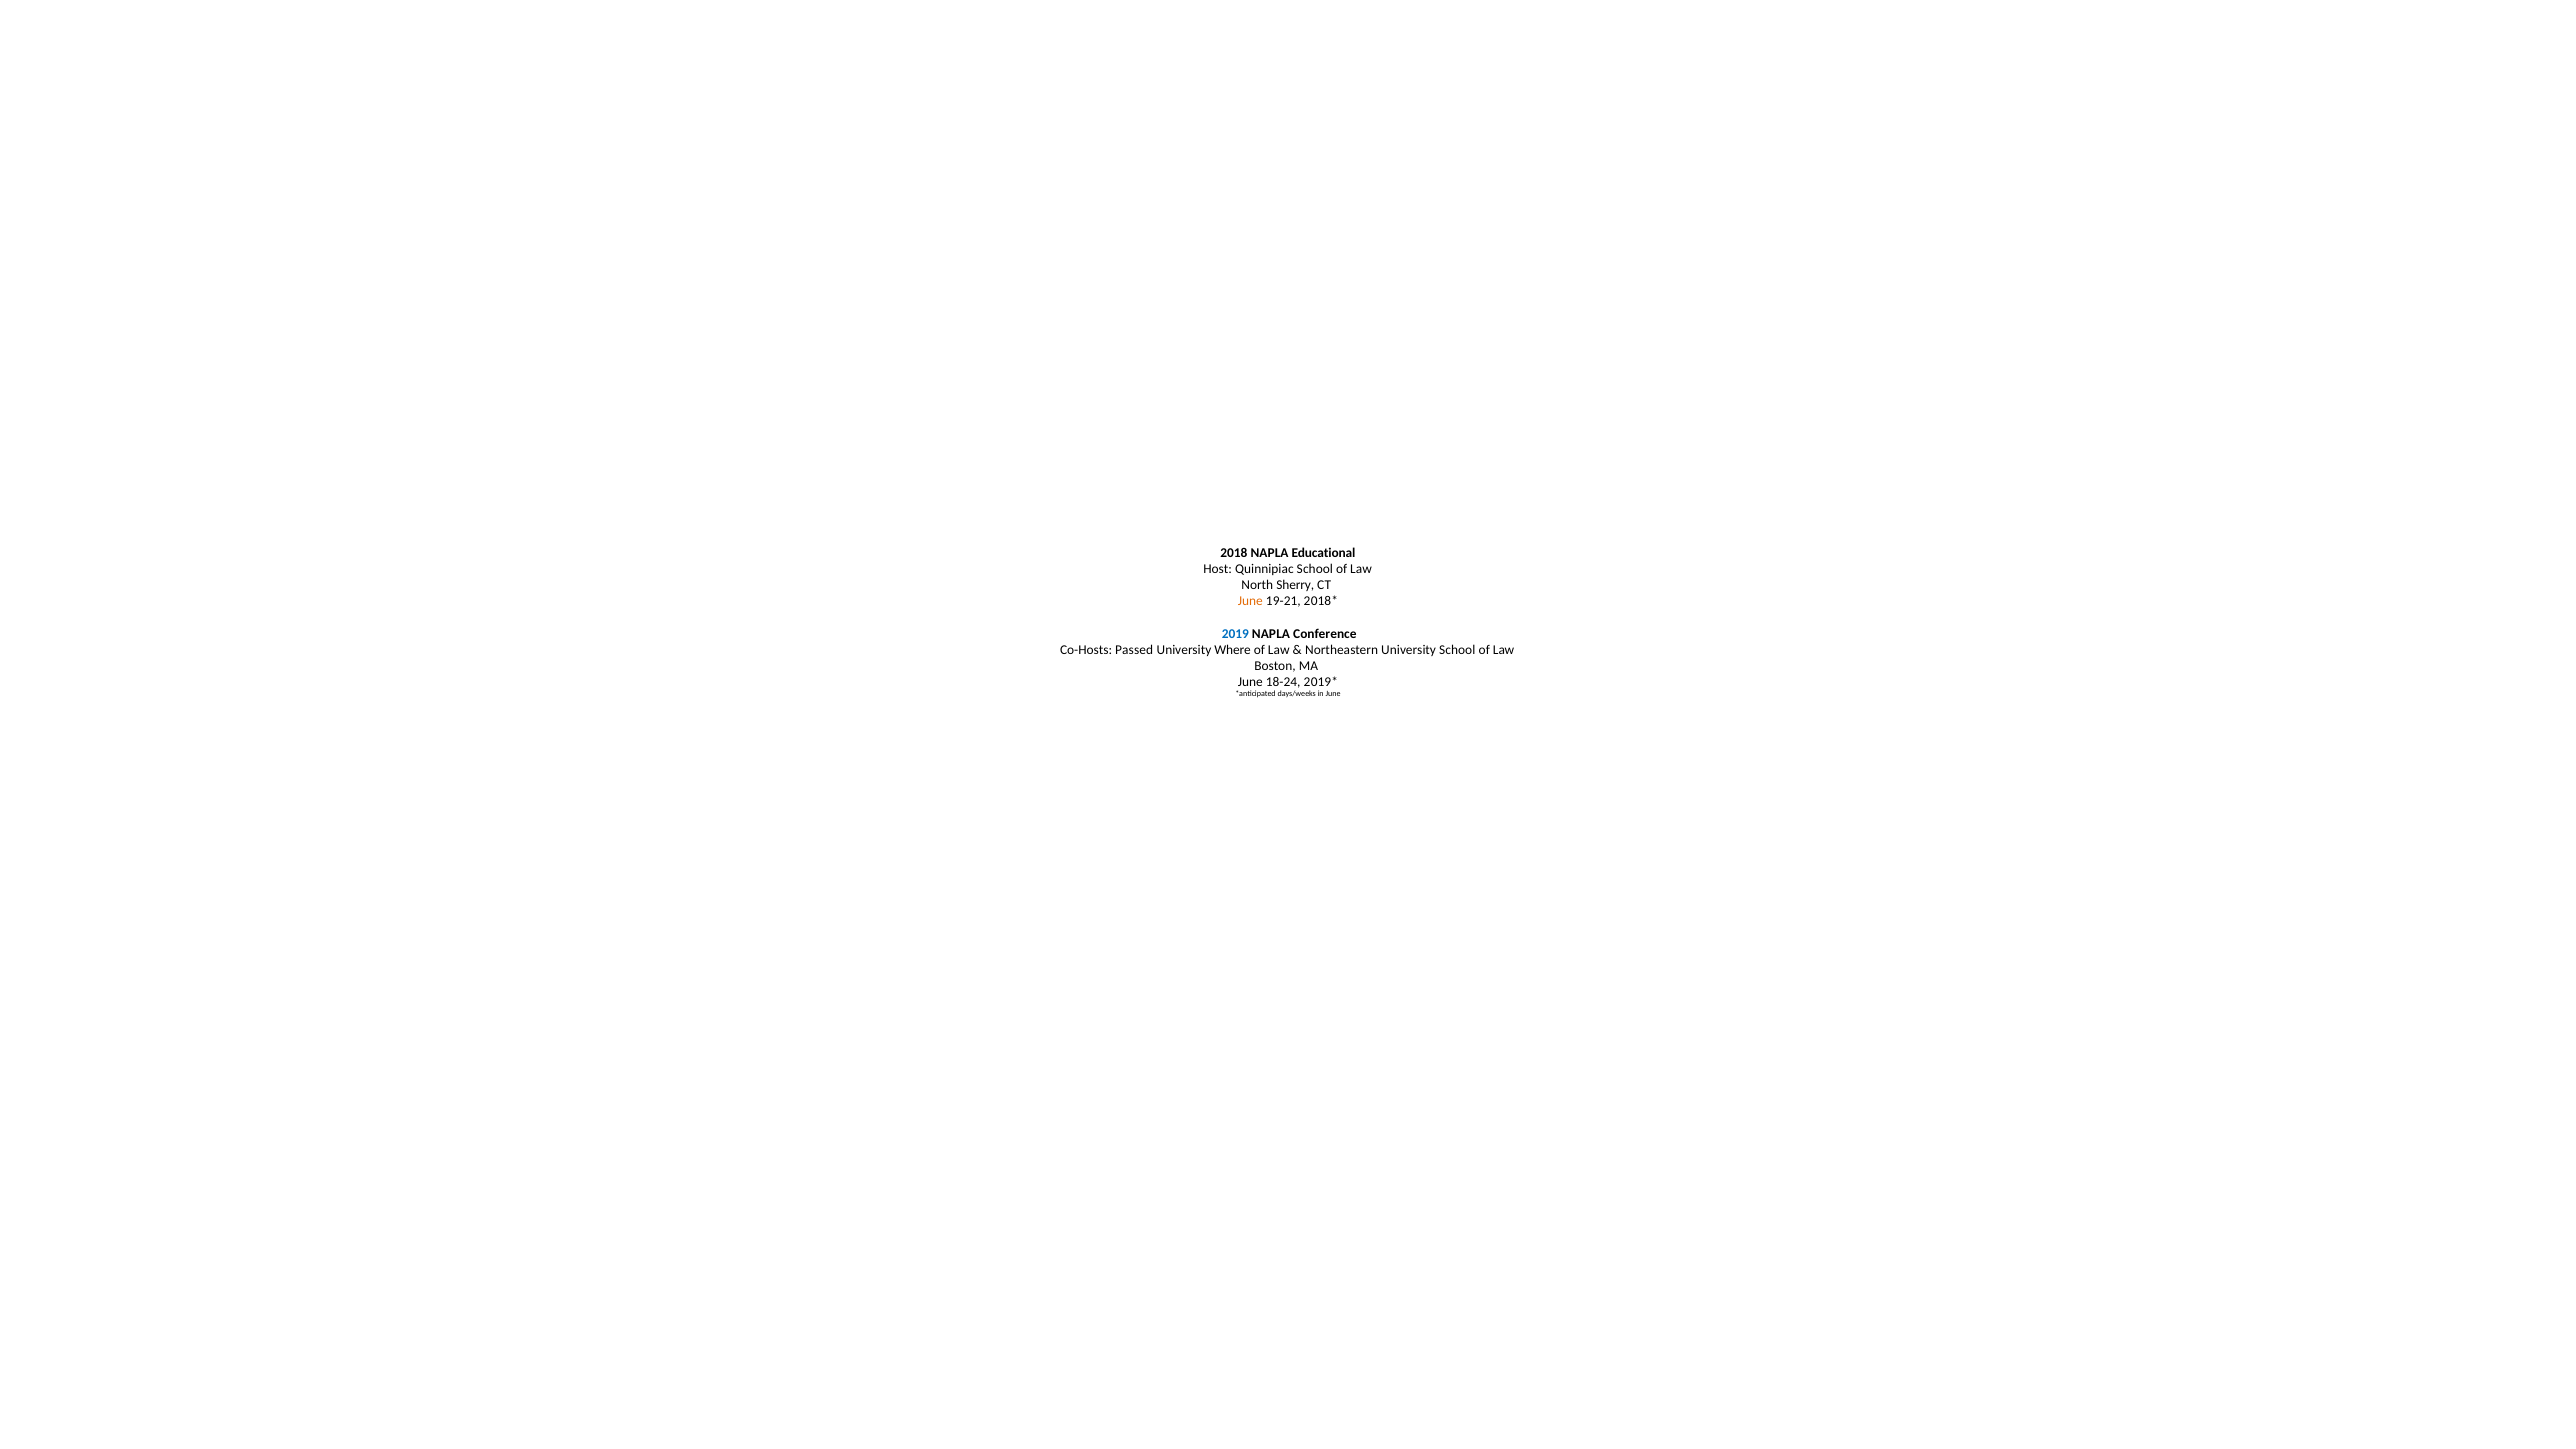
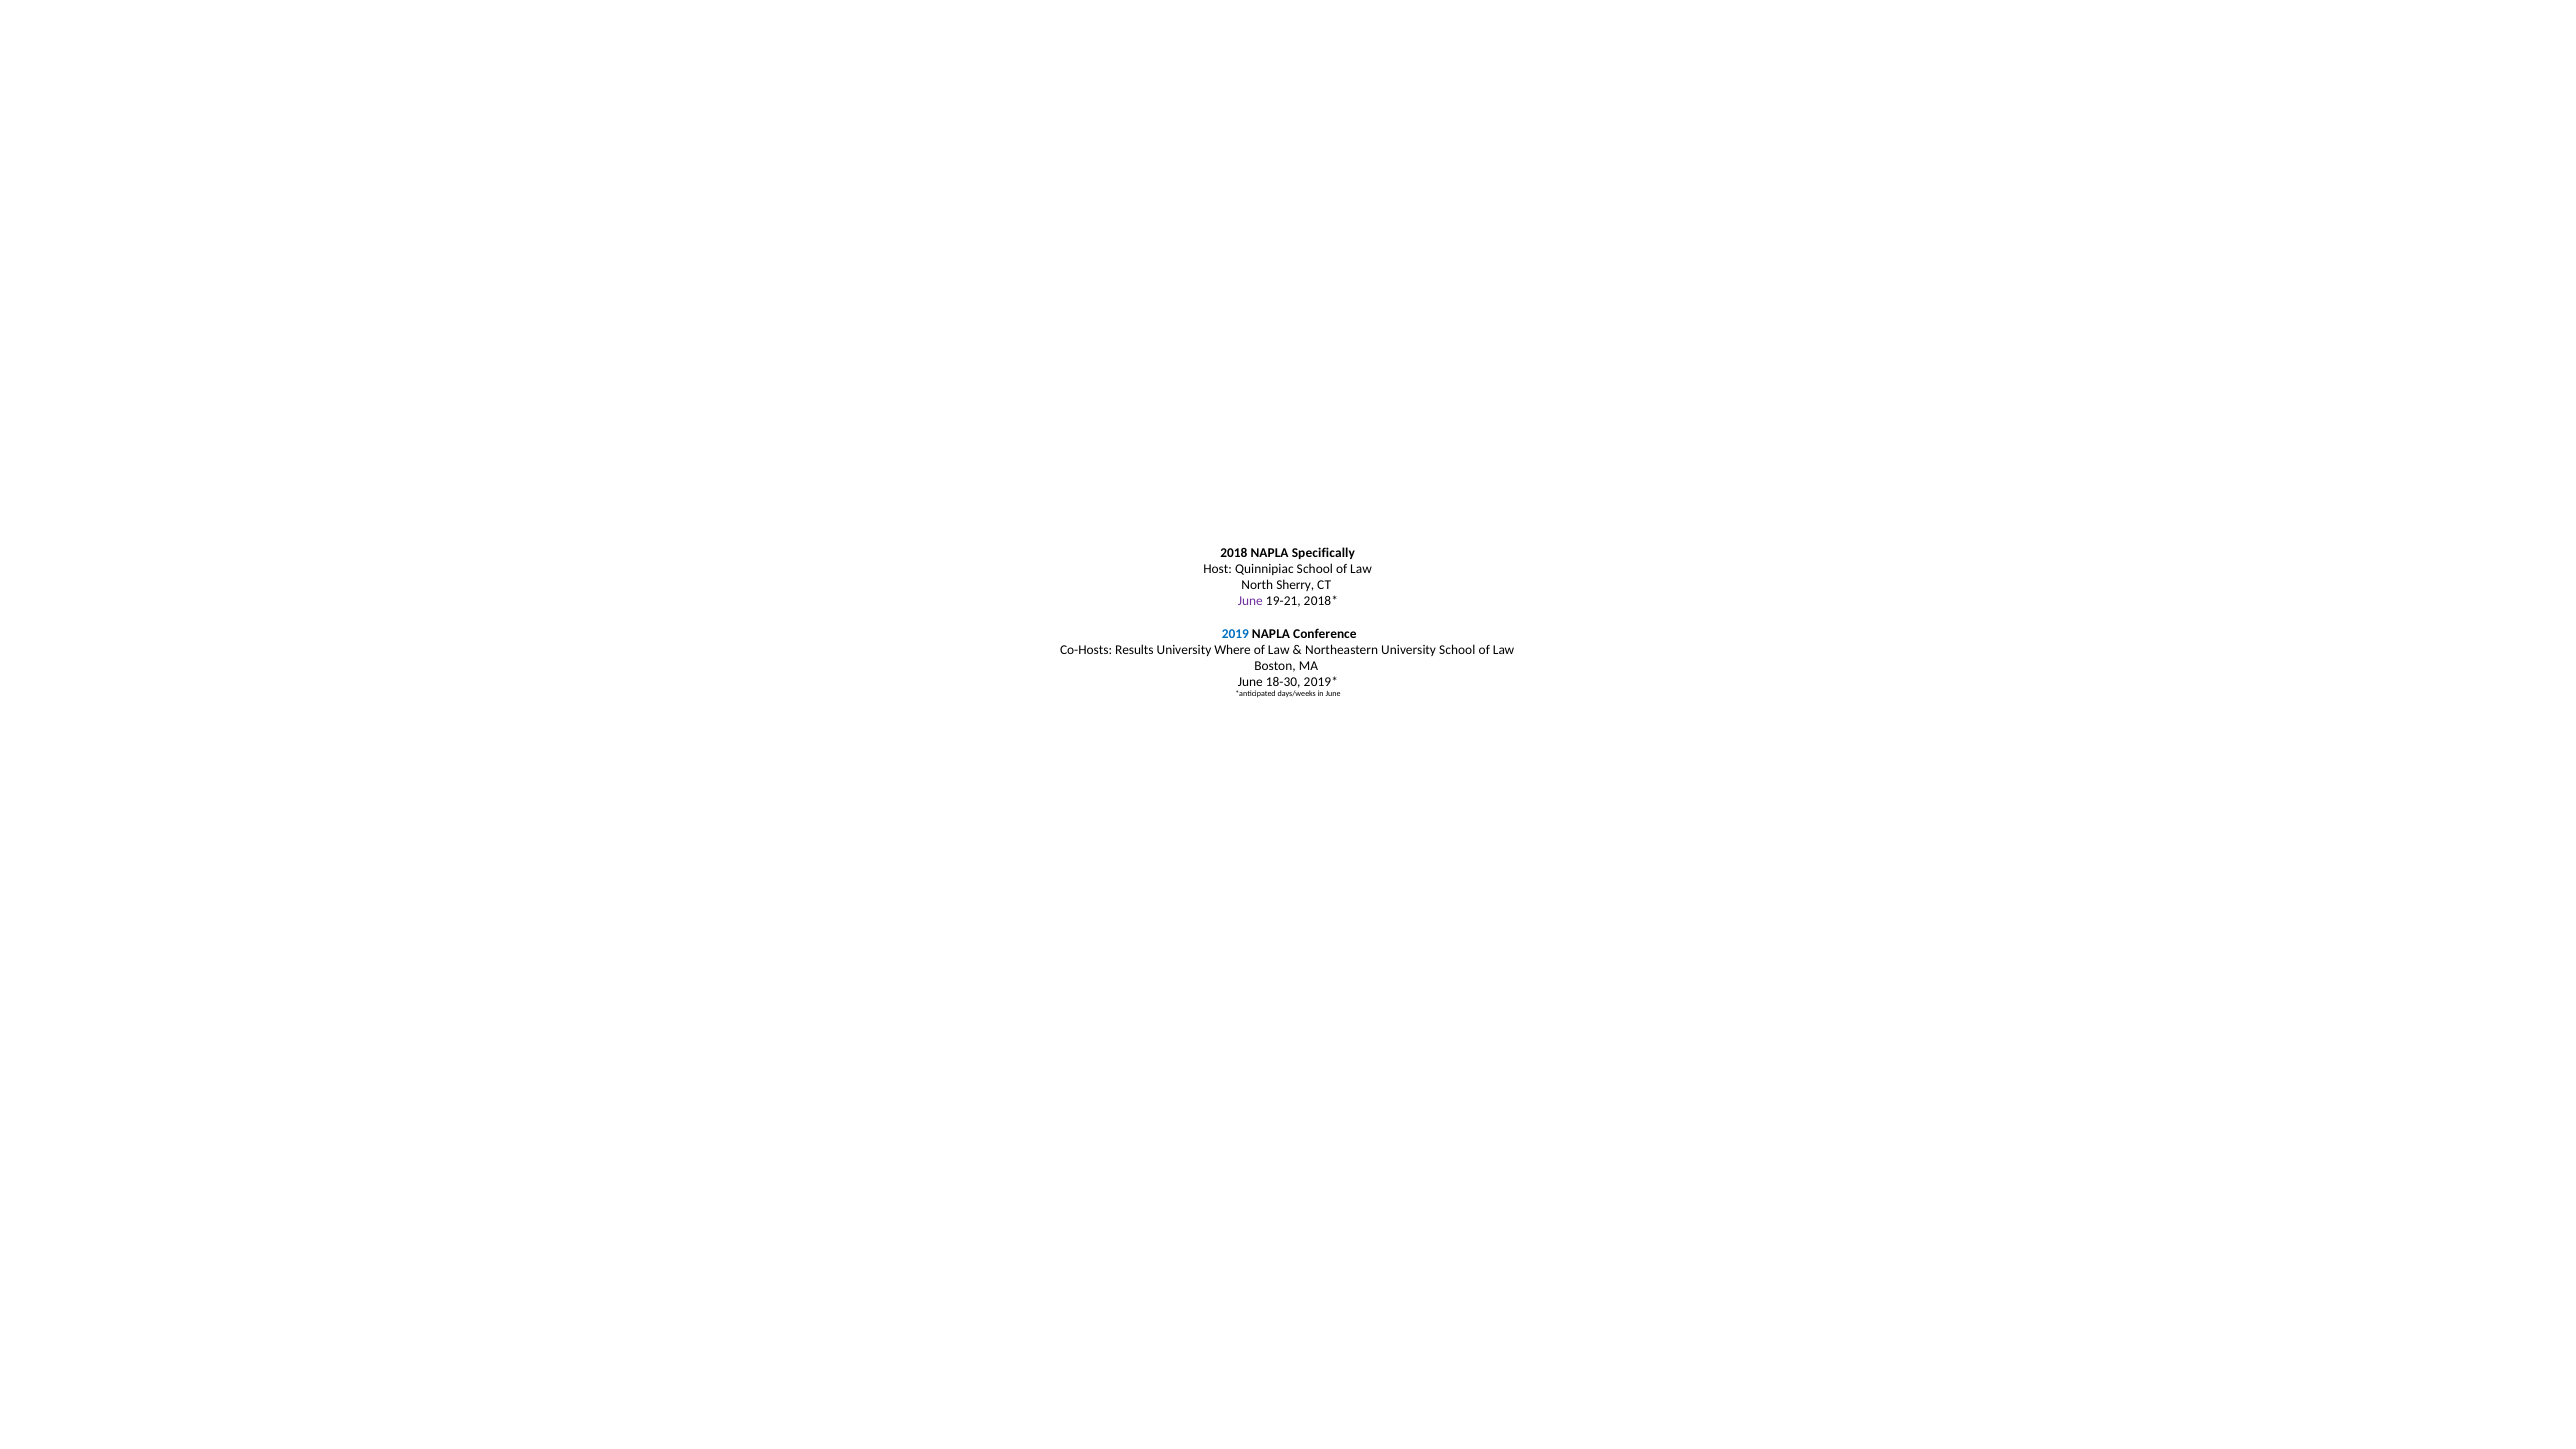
Educational: Educational -> Specifically (1323, 553)
June colour: orange -> purple (1250, 601)
Passed: Passed -> Results (1134, 650)
18-24: 18-24 -> 18-30 (1283, 682)
